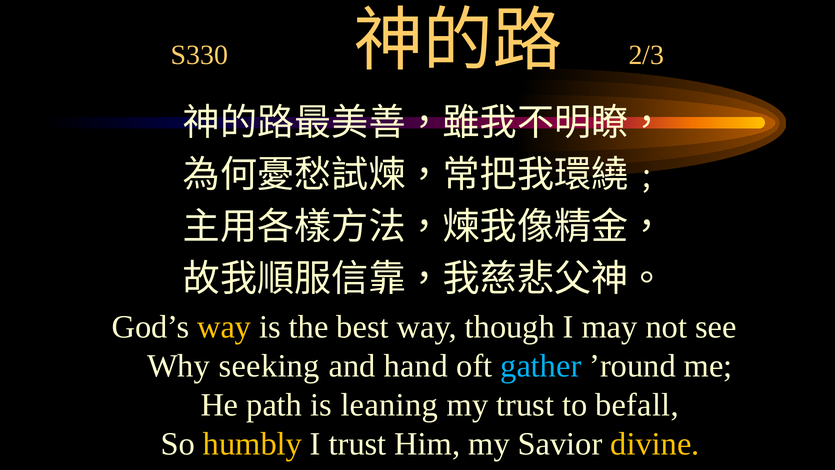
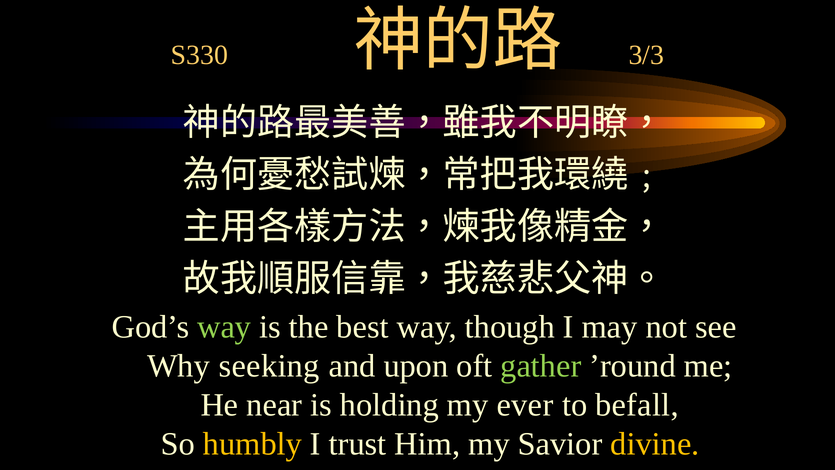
2/3: 2/3 -> 3/3 (646, 55)
way colour: yellow -> light green (224, 327)
hand: hand -> upon (416, 366)
gather colour: light blue -> light green (541, 366)
path: path -> near (274, 405)
leaning: leaning -> holding (389, 405)
my trust: trust -> ever (525, 405)
